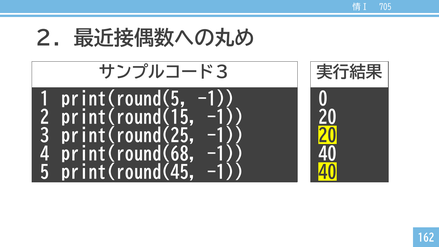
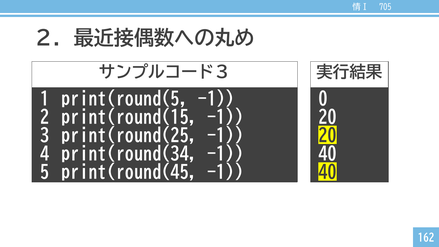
print(round(68: print(round(68 -> print(round(34 (130, 154)
